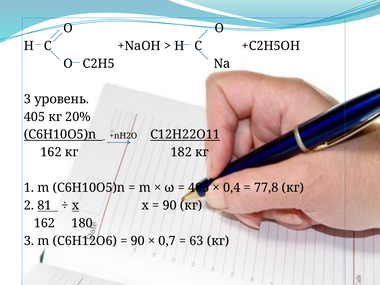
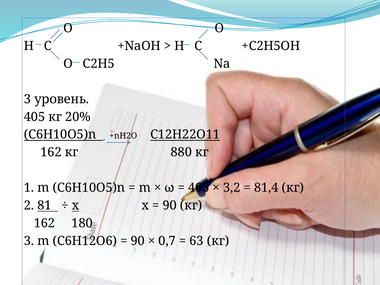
182: 182 -> 880 (181, 152)
0,4: 0,4 -> 3,2 (232, 188)
77,8: 77,8 -> 81,4 (266, 188)
